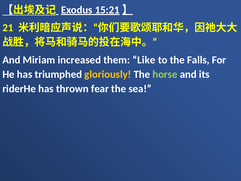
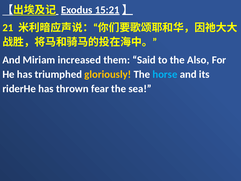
Like: Like -> Said (144, 60)
Falls: Falls -> Also (198, 60)
horse colour: light green -> light blue (165, 74)
